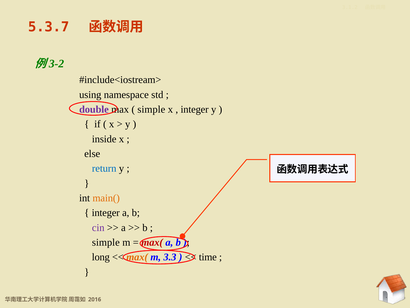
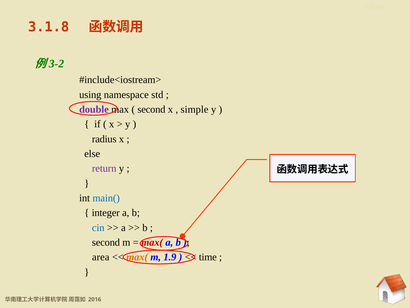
5.3.7: 5.3.7 -> 3.1.8 (49, 27)
simple: simple -> second (151, 109)
integer: integer -> simple (195, 109)
inside: inside -> radius (104, 139)
return colour: blue -> purple (104, 168)
main( colour: orange -> blue (106, 198)
cin colour: purple -> blue (98, 227)
simple: simple -> second (106, 242)
long: long -> area (101, 257)
3.3: 3.3 -> 1.9 (170, 257)
